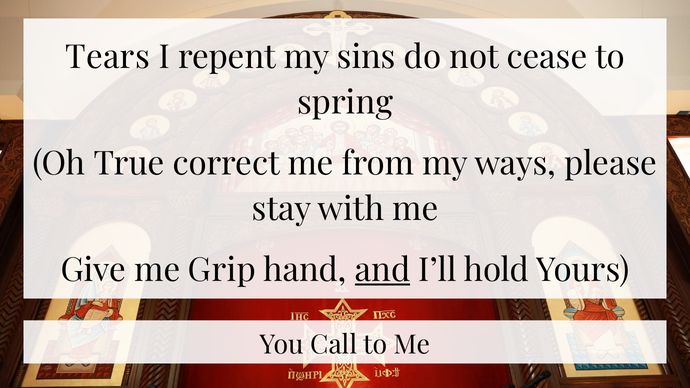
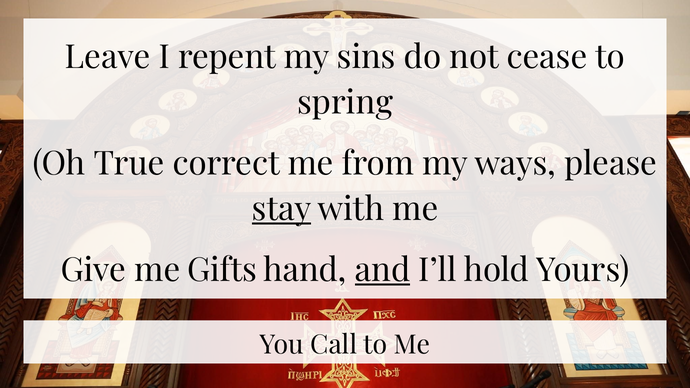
Tears: Tears -> Leave (108, 57)
stay underline: none -> present (282, 209)
Grip: Grip -> Gifts (222, 270)
